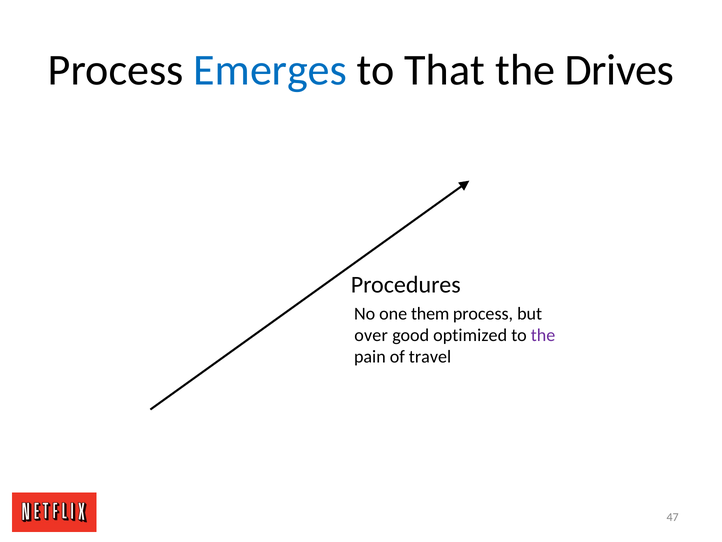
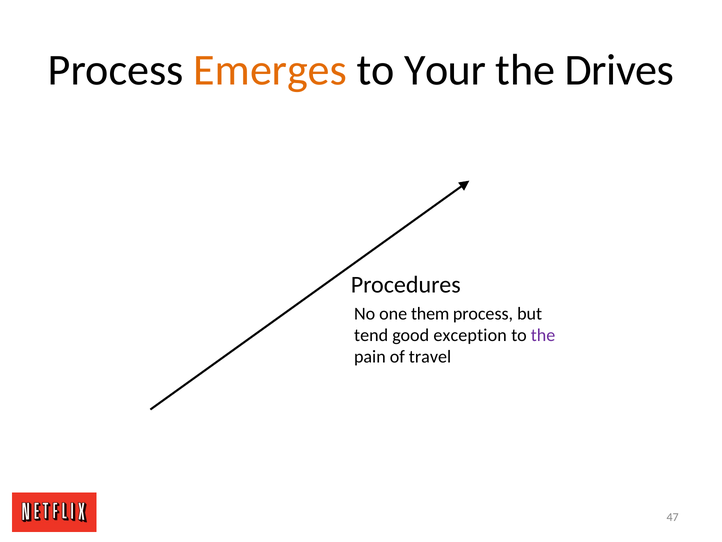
Emerges colour: blue -> orange (270, 70)
That: That -> Your (445, 70)
over: over -> tend (371, 335)
optimized: optimized -> exception (470, 335)
